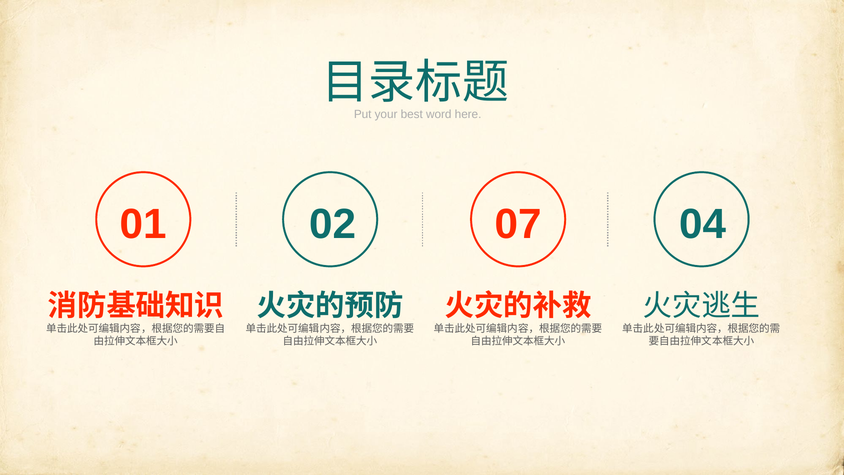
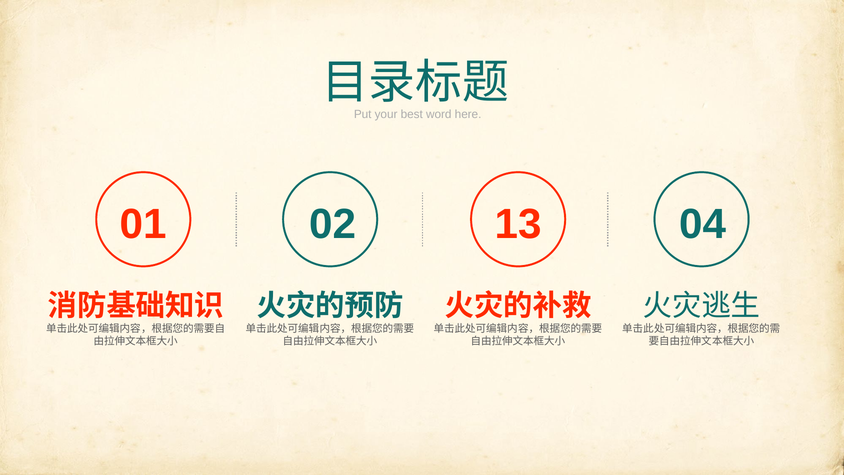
07: 07 -> 13 (518, 224)
